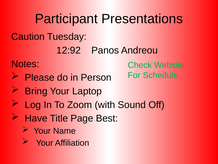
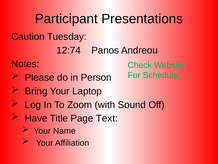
12:92: 12:92 -> 12:74 (69, 50)
Best: Best -> Text (107, 118)
